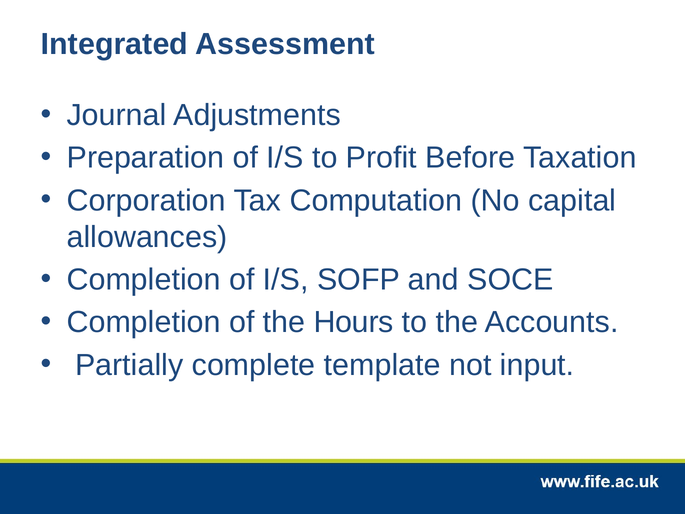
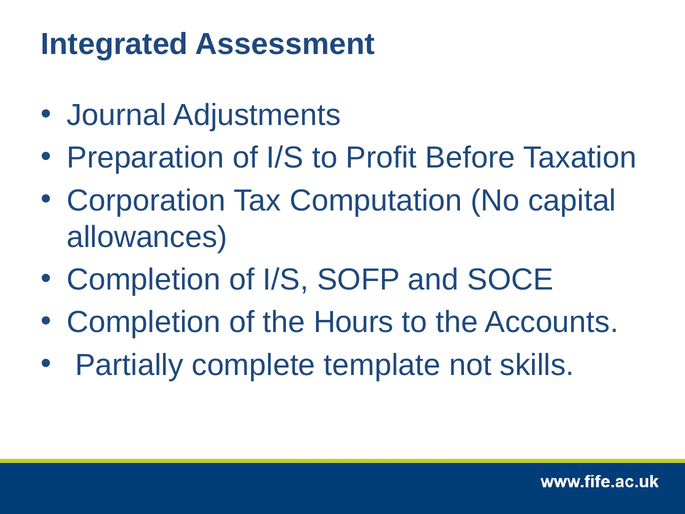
input: input -> skills (537, 365)
